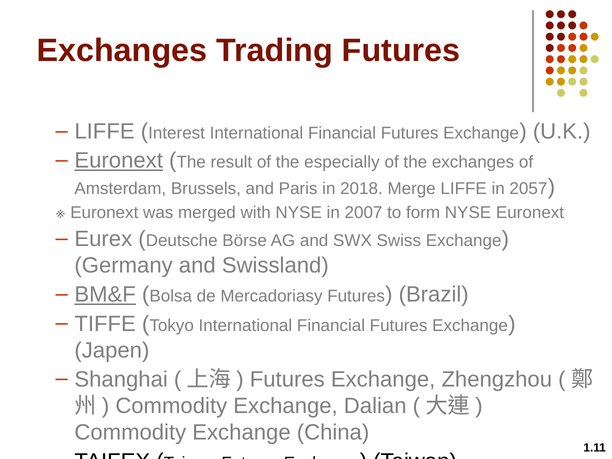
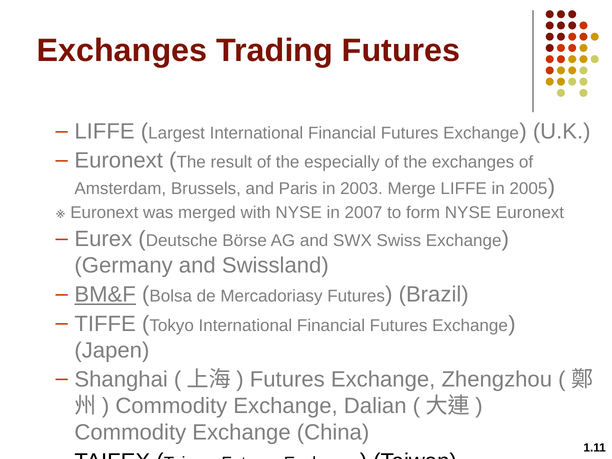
Interest: Interest -> Largest (177, 133)
Euronext underline: present -> none (119, 161)
2018: 2018 -> 2003 (361, 189)
2057: 2057 -> 2005 (528, 189)
